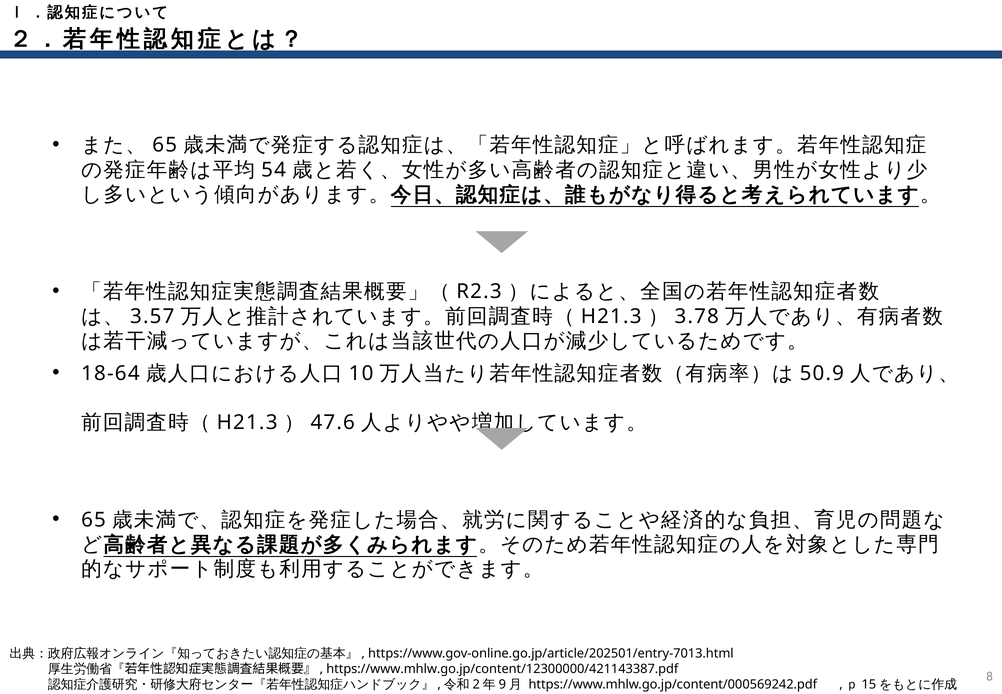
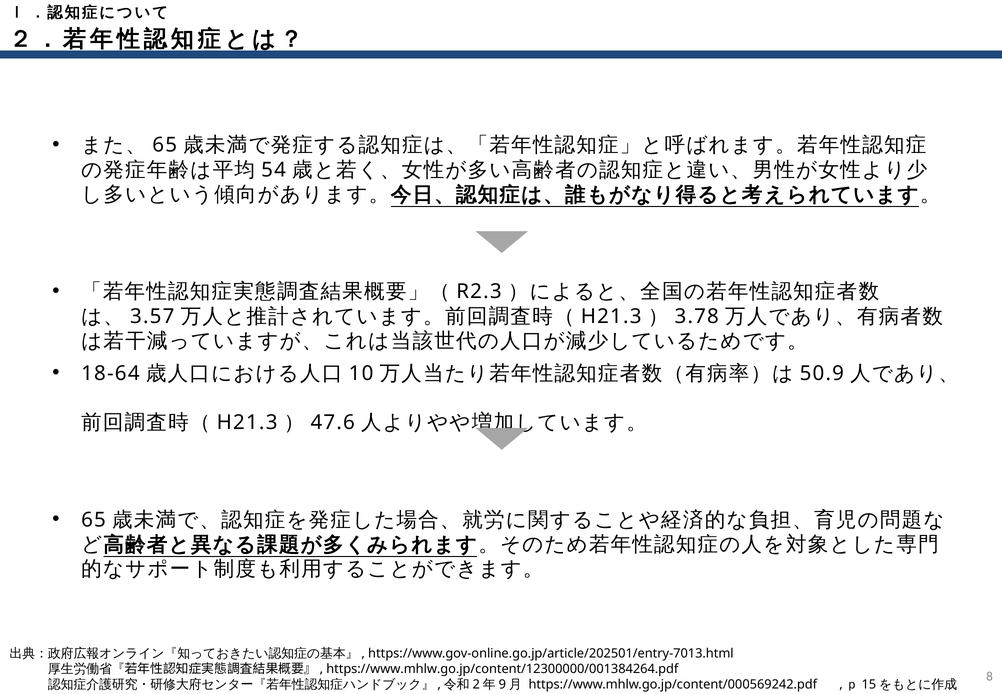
https://www.mhlw.go.jp/content/12300000/421143387.pdf: https://www.mhlw.go.jp/content/12300000/421143387.pdf -> https://www.mhlw.go.jp/content/12300000/001384264.pdf (502, 669)
